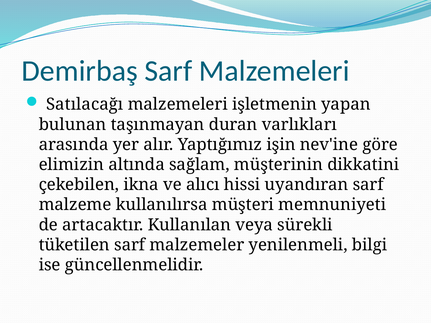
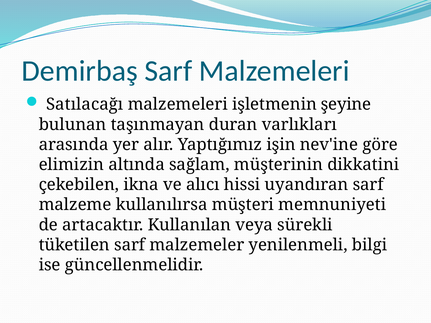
yapan: yapan -> şeyine (346, 105)
